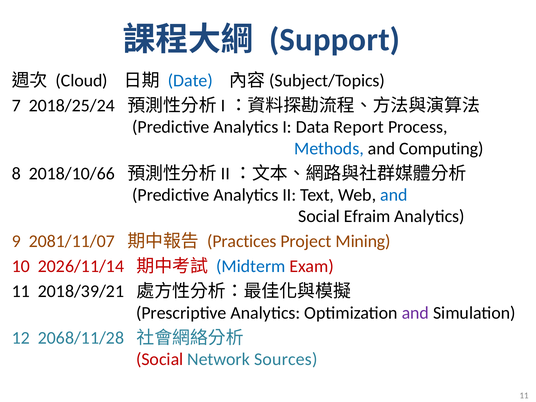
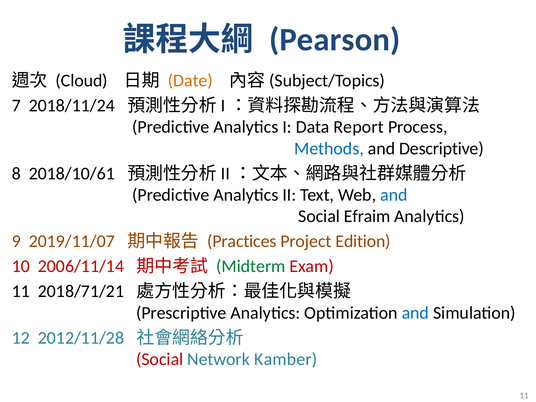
Support: Support -> Pearson (335, 40)
Date colour: blue -> orange (190, 81)
2018/25/24: 2018/25/24 -> 2018/11/24 (72, 106)
Computing: Computing -> Descriptive (441, 149)
2018/10/66: 2018/10/66 -> 2018/10/61 (72, 174)
2081/11/07: 2081/11/07 -> 2019/11/07 (72, 241)
Mining: Mining -> Edition (363, 241)
2026/11/14: 2026/11/14 -> 2006/11/14 (81, 266)
Midterm colour: blue -> green (251, 266)
2018/39/21: 2018/39/21 -> 2018/71/21 (81, 291)
and colour: purple -> blue (415, 313)
2068/11/28: 2068/11/28 -> 2012/11/28 (81, 338)
Sources: Sources -> Kamber (286, 359)
